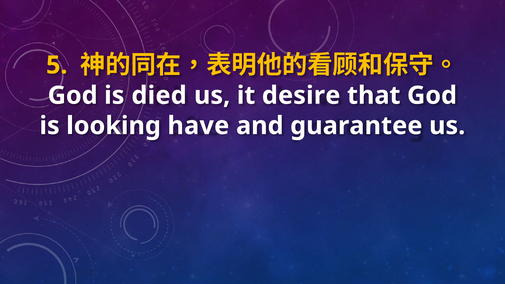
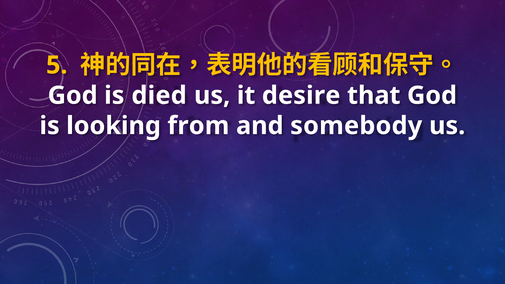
have: have -> from (198, 126)
guarantee: guarantee -> somebody (356, 126)
